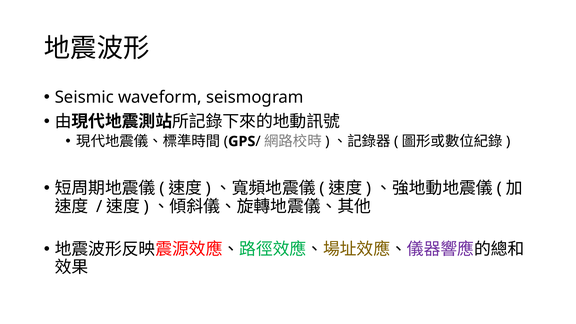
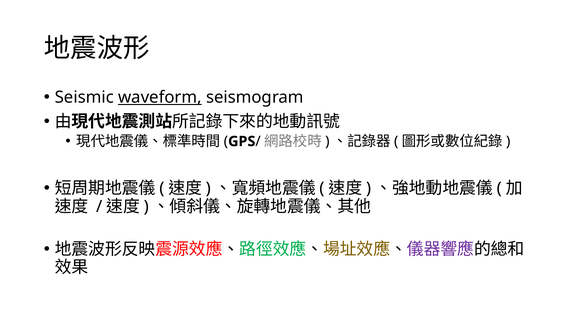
waveform underline: none -> present (160, 97)
